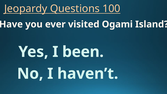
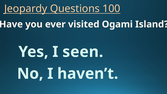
been: been -> seen (83, 52)
